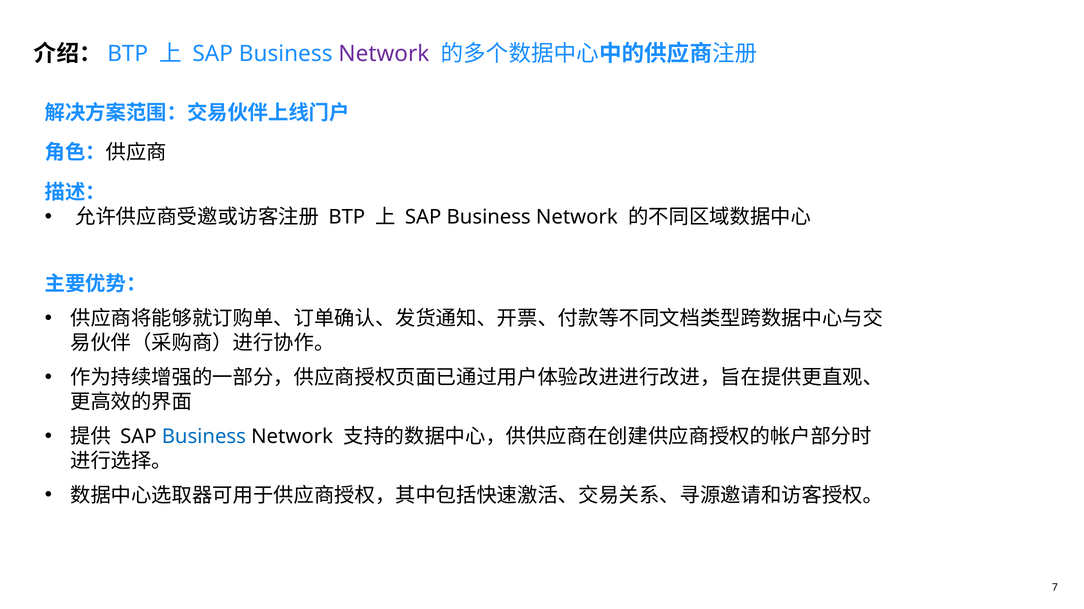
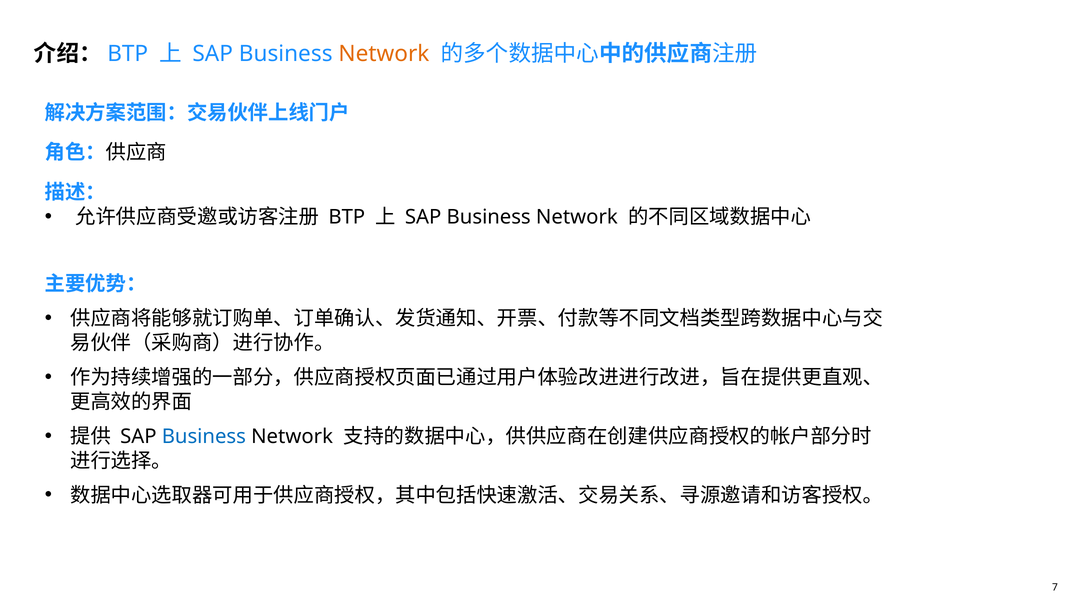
Network colour: purple -> orange (384, 54)
